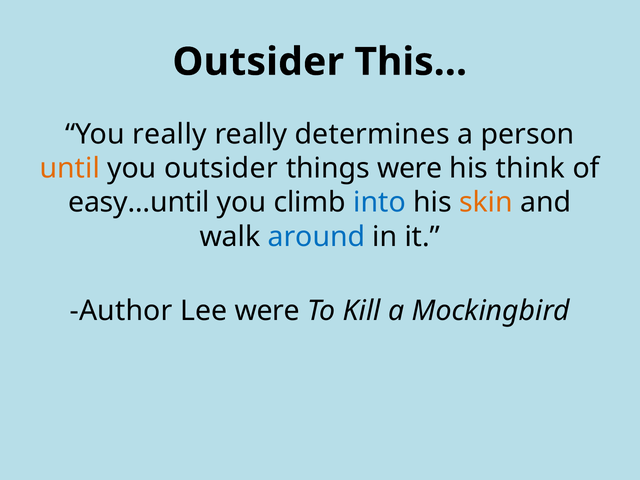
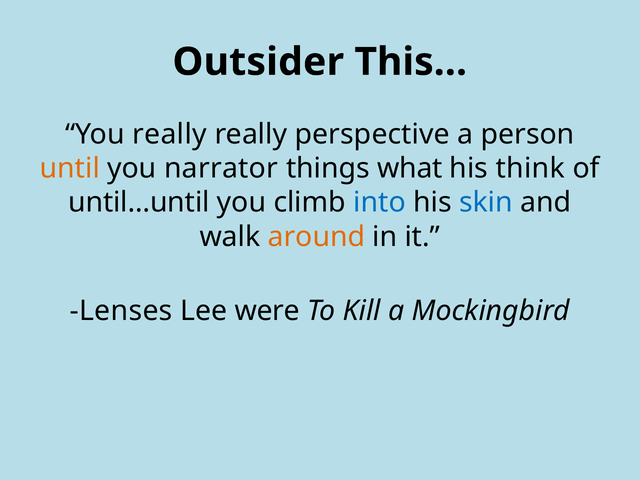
determines: determines -> perspective (372, 134)
you outsider: outsider -> narrator (221, 168)
things were: were -> what (410, 168)
easy…until: easy…until -> until…until (139, 203)
skin colour: orange -> blue (486, 203)
around colour: blue -> orange (316, 237)
Author: Author -> Lenses (121, 311)
